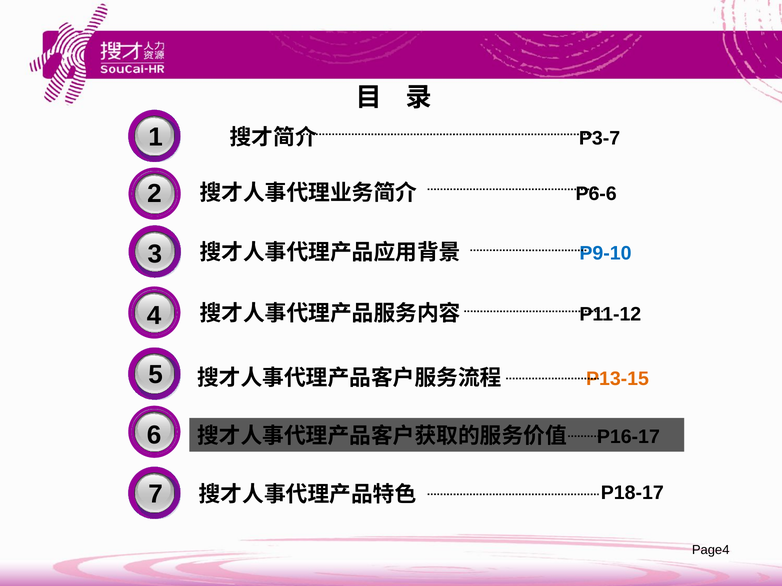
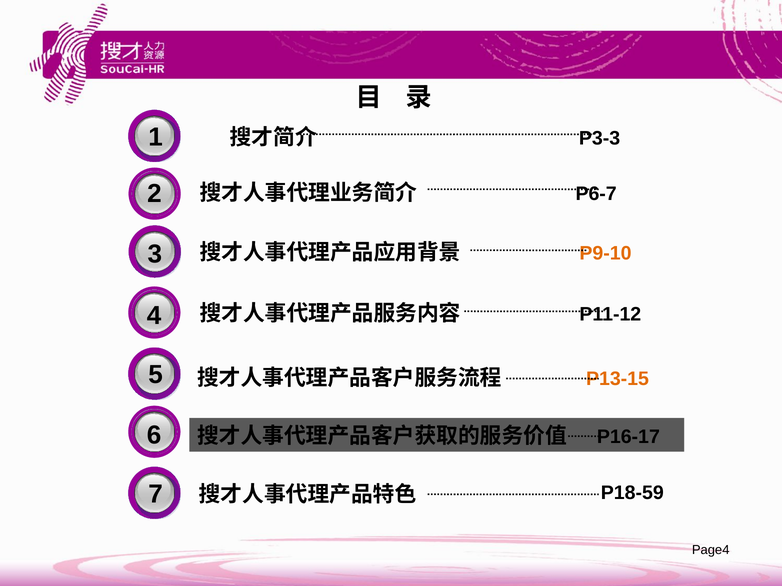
P3-7: P3-7 -> P3-3 (600, 138)
P6-6: P6-6 -> P6-7 (596, 194)
P9-10 colour: blue -> orange (605, 254)
P18-17: P18-17 -> P18-59 (632, 493)
